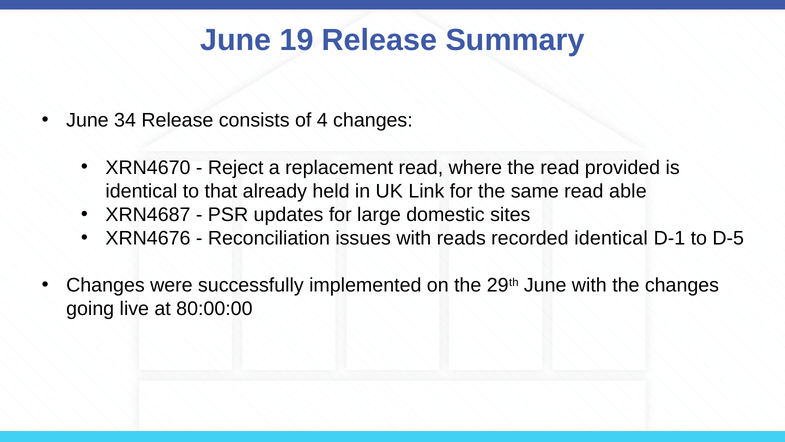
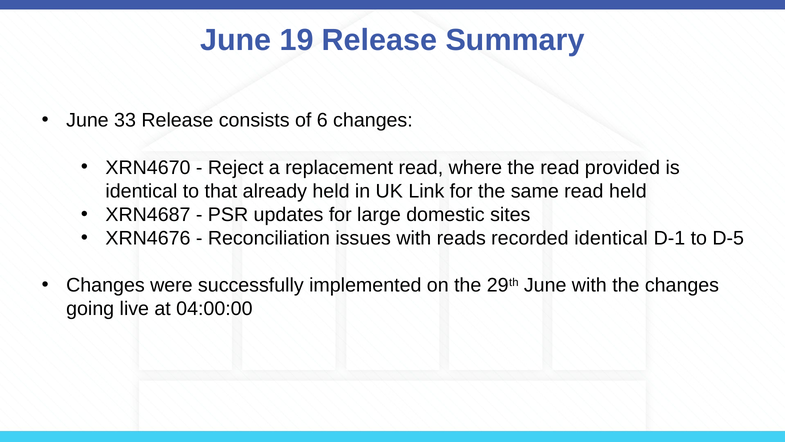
34: 34 -> 33 (125, 120)
4: 4 -> 6 (322, 120)
read able: able -> held (628, 191)
80:00:00: 80:00:00 -> 04:00:00 (214, 309)
